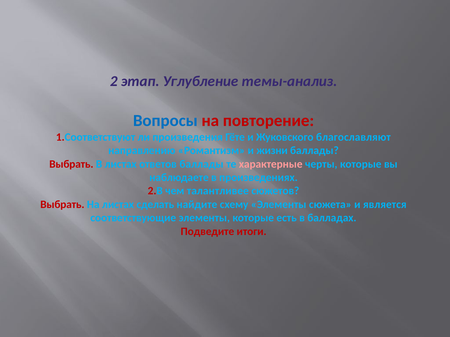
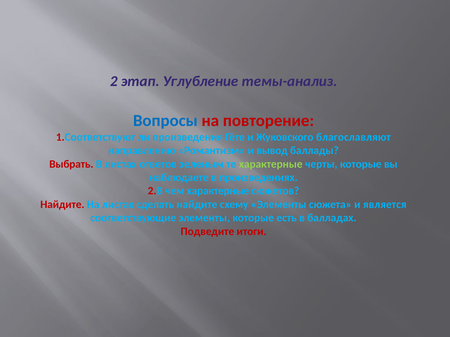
жизни: жизни -> вывод (272, 151)
ответов баллады: баллады -> зеленым (202, 164)
характерные colour: pink -> light green (271, 164)
чем талантливее: талантливее -> характерные (218, 191)
Выбрать: Выбрать -> Найдите (62, 205)
